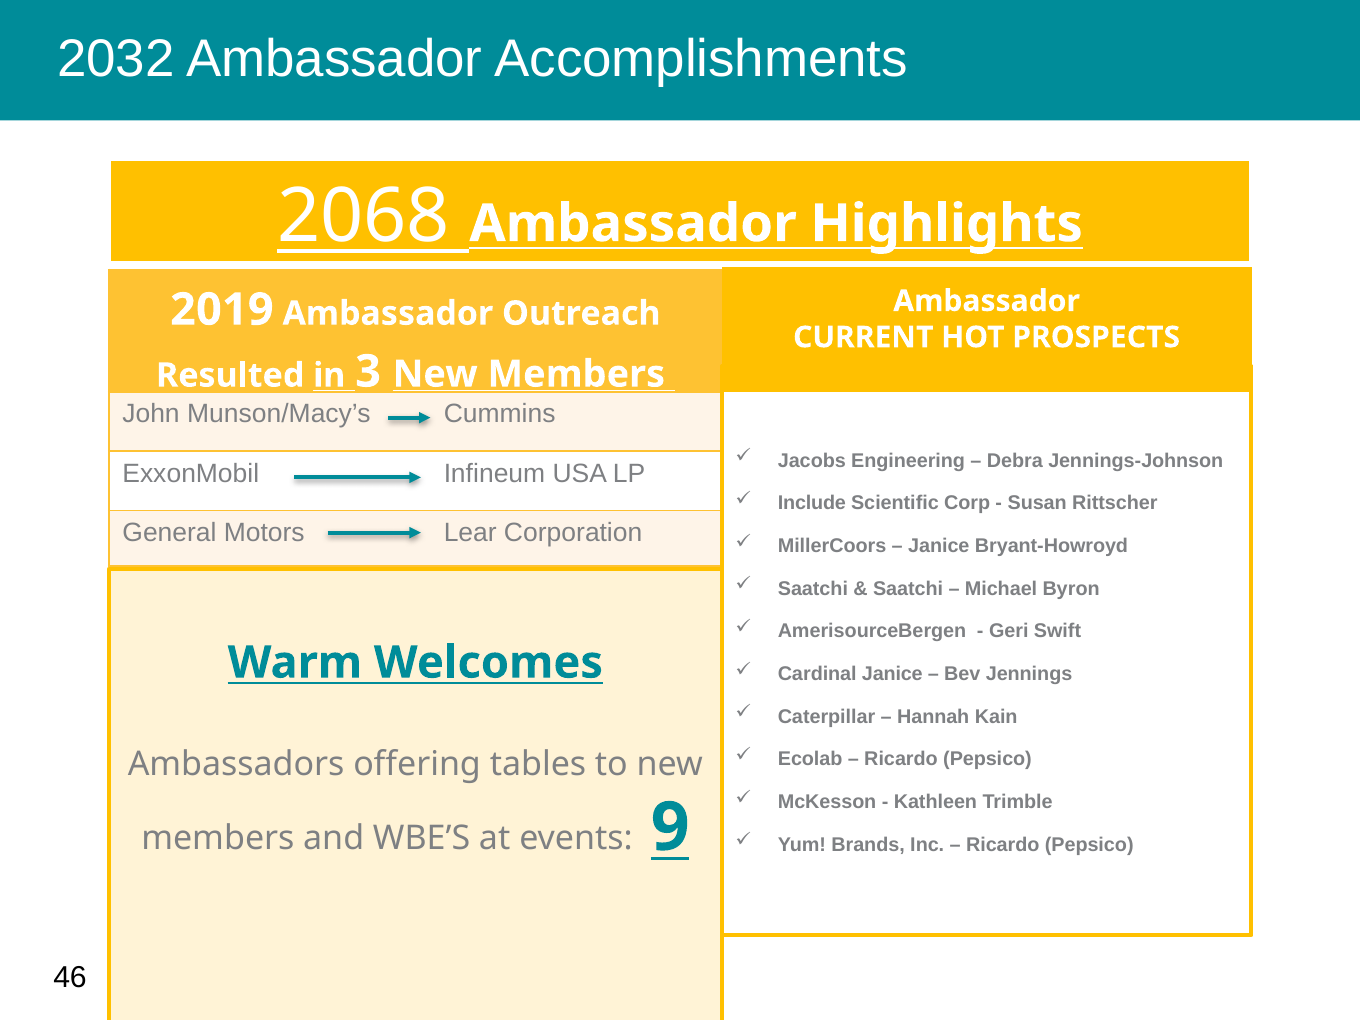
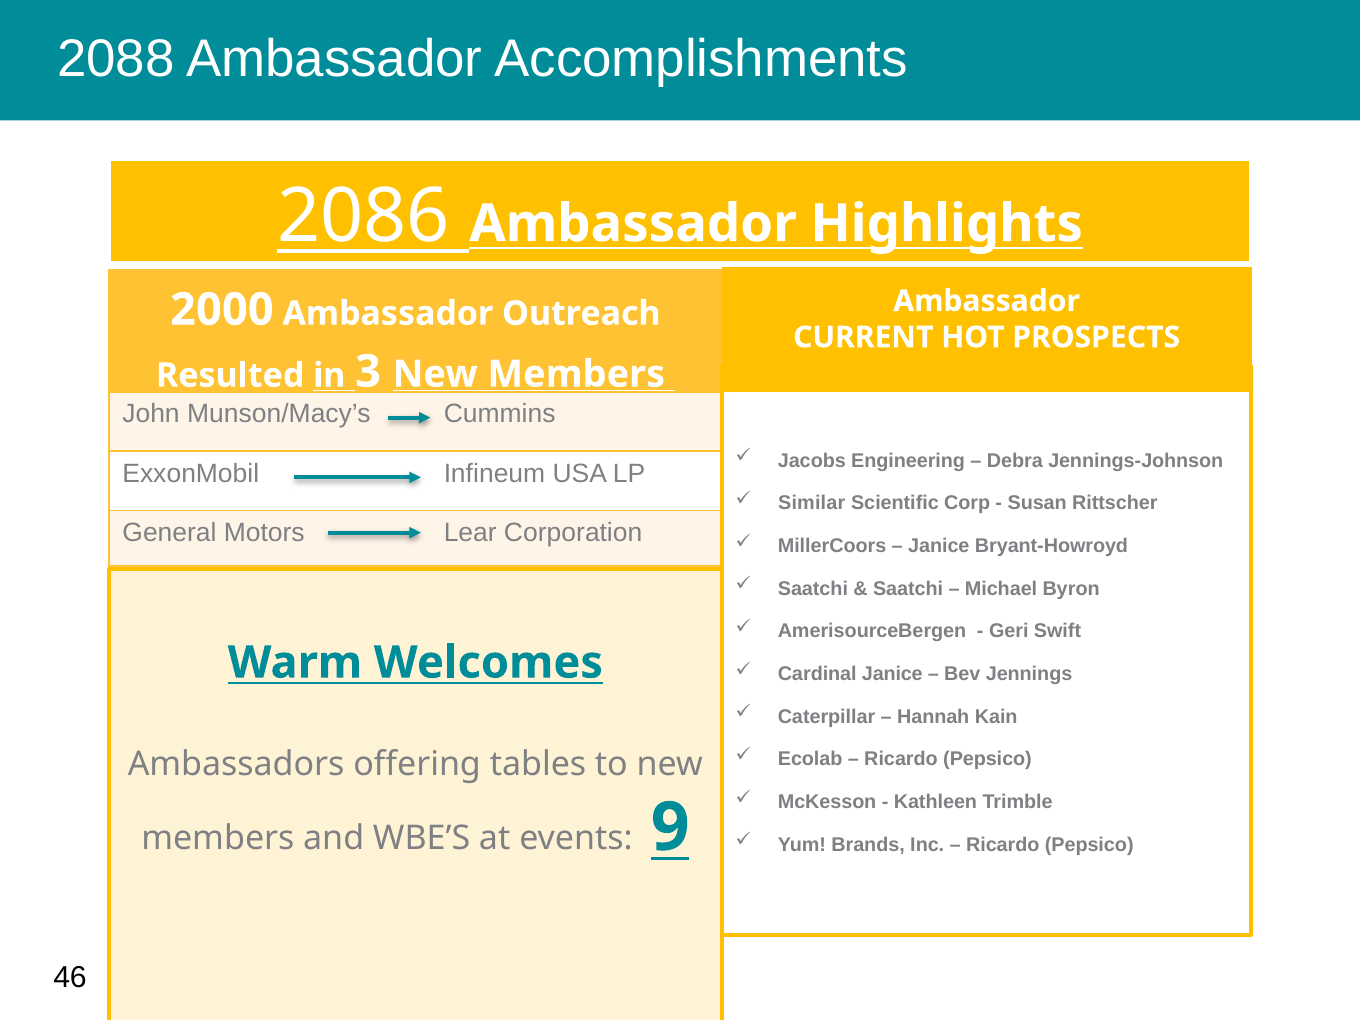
2032: 2032 -> 2088 (116, 59)
2068: 2068 -> 2086 (364, 216)
2019: 2019 -> 2000 (222, 310)
Include: Include -> Similar (812, 503)
